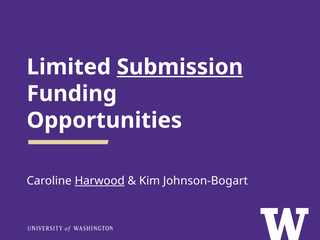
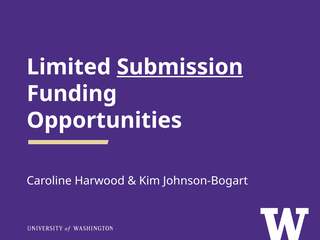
Harwood underline: present -> none (100, 181)
